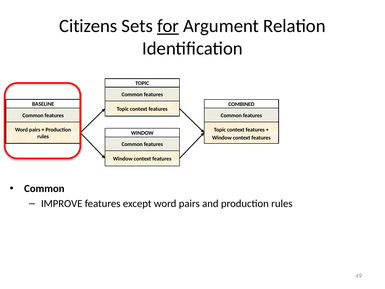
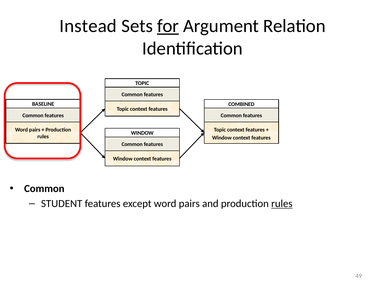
Citizens: Citizens -> Instead (88, 26)
IMPROVE: IMPROVE -> STUDENT (62, 204)
rules underline: none -> present (282, 204)
